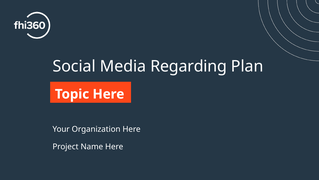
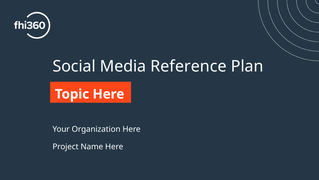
Regarding: Regarding -> Reference (188, 66)
